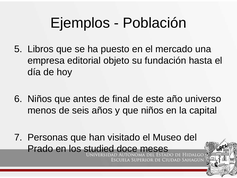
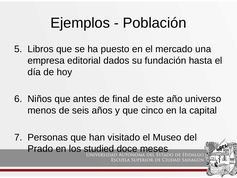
objeto: objeto -> dados (116, 61)
que niños: niños -> cinco (152, 110)
